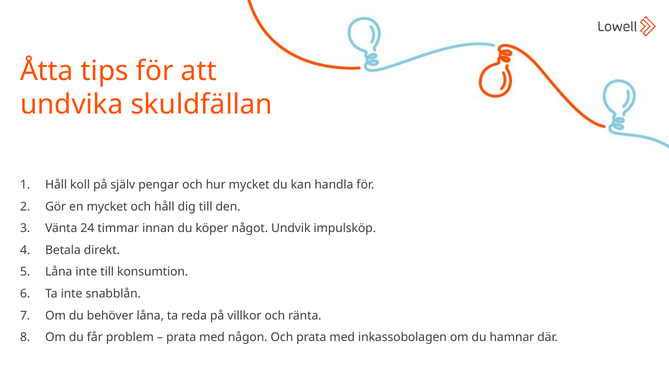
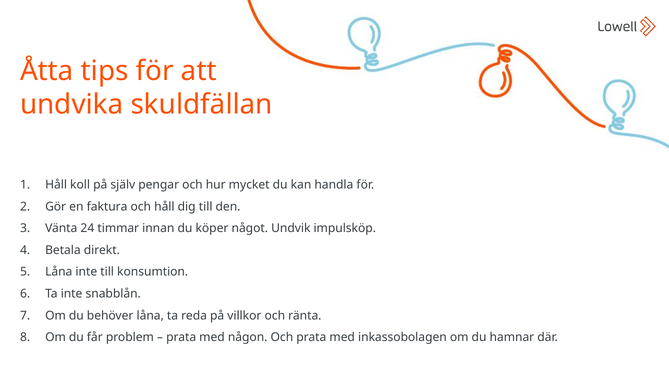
en mycket: mycket -> faktura (107, 206)
